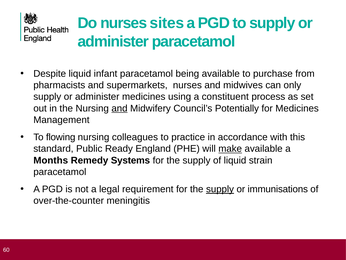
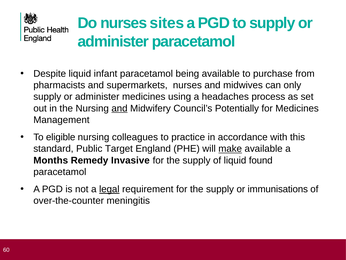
constituent: constituent -> headaches (225, 97)
flowing: flowing -> eligible (61, 137)
Ready: Ready -> Target (119, 149)
Systems: Systems -> Invasive (130, 160)
strain: strain -> found (261, 160)
legal underline: none -> present (109, 189)
supply underline: present -> none (220, 189)
